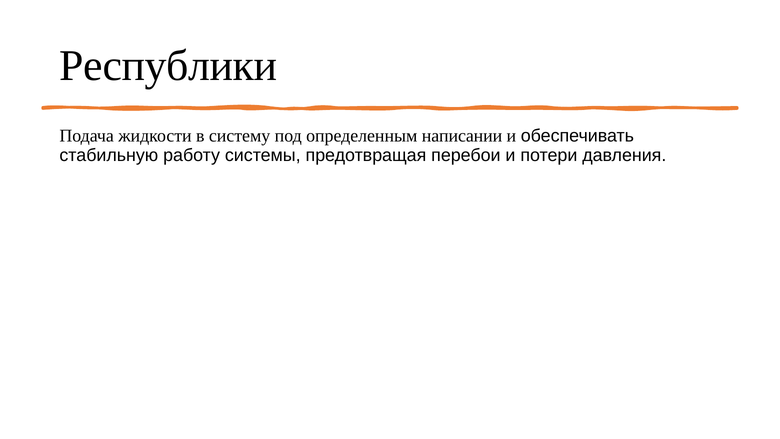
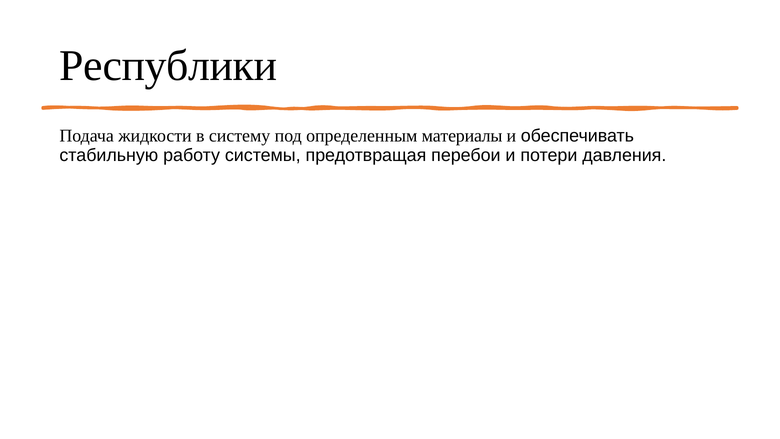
написании: написании -> материалы (462, 136)
